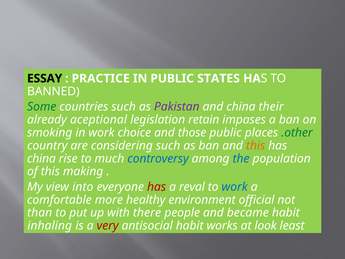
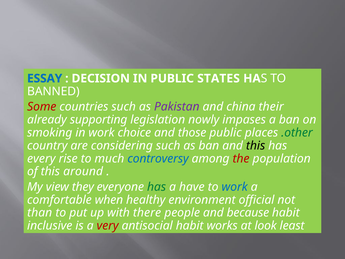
ESSAY colour: black -> blue (45, 78)
PRACTICE: PRACTICE -> DECISION (101, 78)
Some colour: green -> red (42, 107)
aceptional: aceptional -> supporting (99, 120)
retain: retain -> nowly (204, 120)
this colour: orange -> black (256, 145)
china: china -> every (41, 158)
the colour: blue -> red (241, 158)
making: making -> around (83, 171)
into: into -> they (83, 187)
has colour: red -> green (157, 187)
reval: reval -> have (192, 187)
more: more -> when (109, 200)
became: became -> because (248, 213)
inhaling: inhaling -> inclusive (50, 225)
